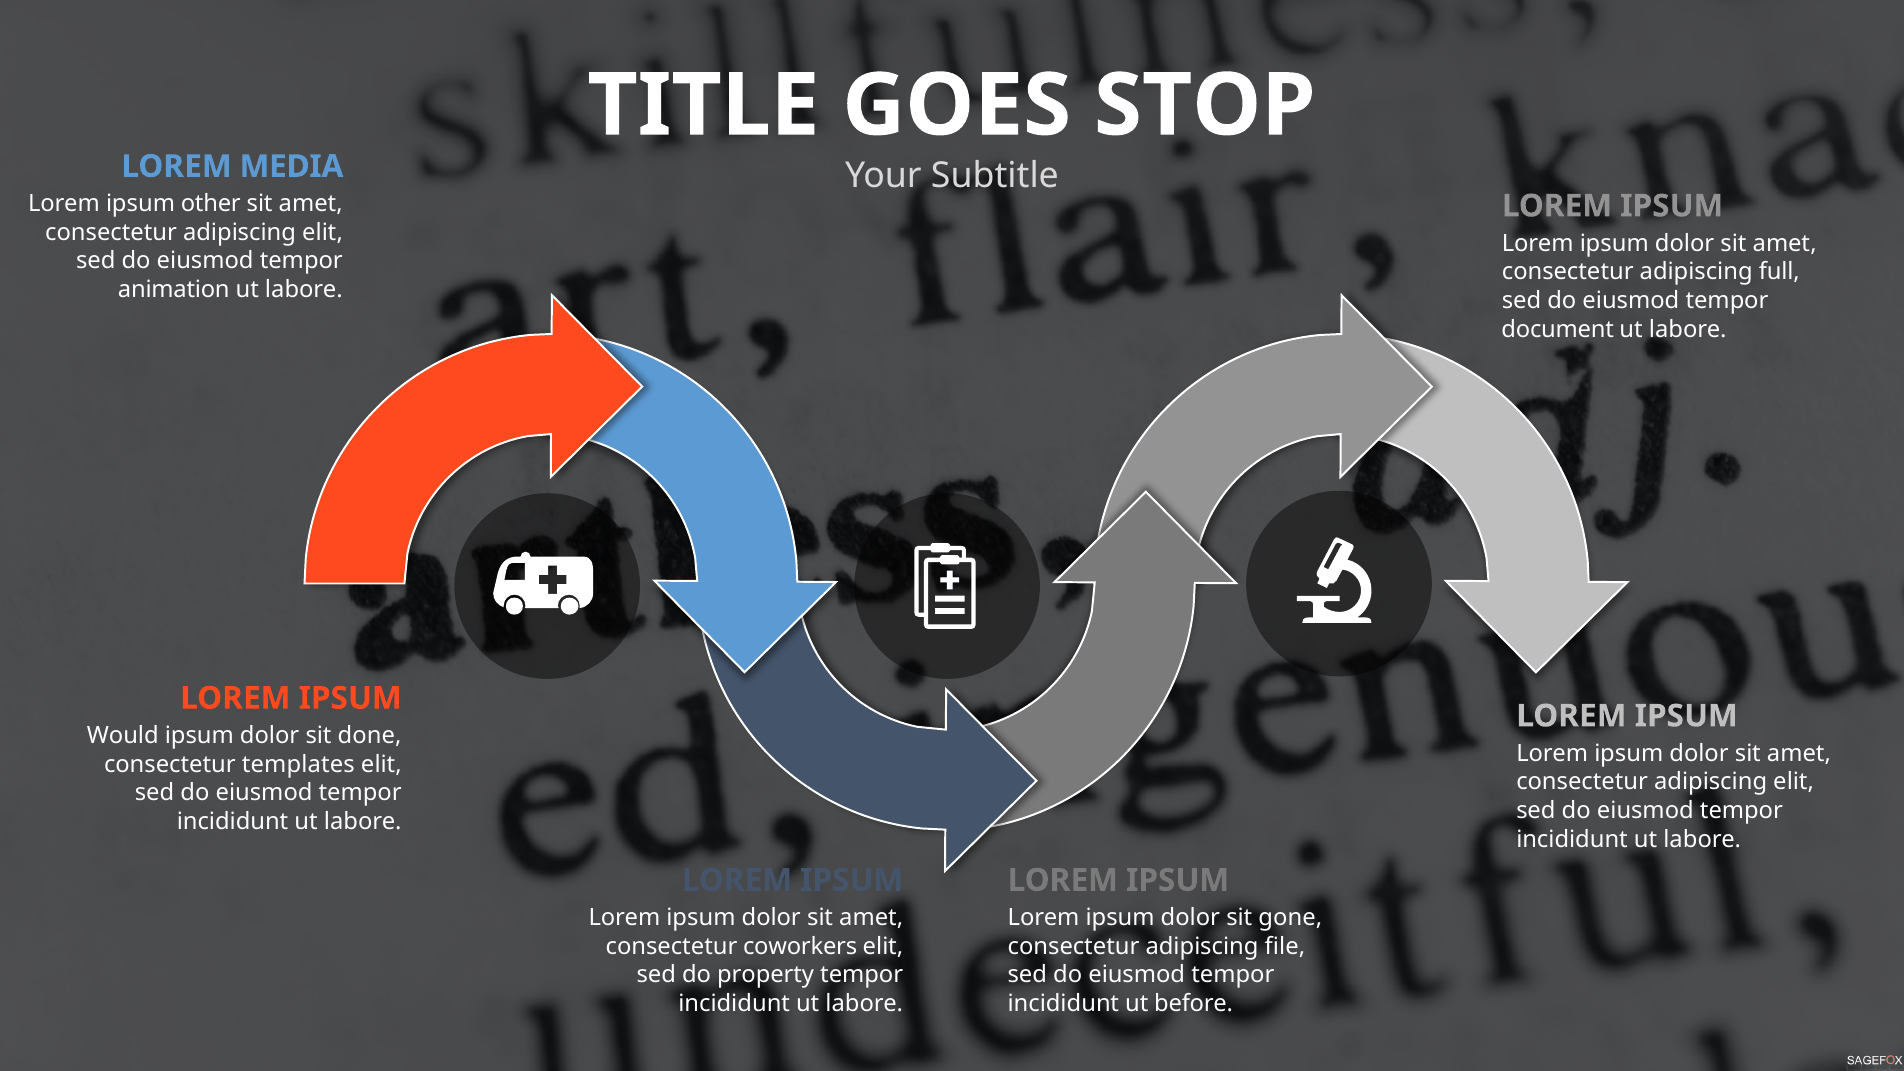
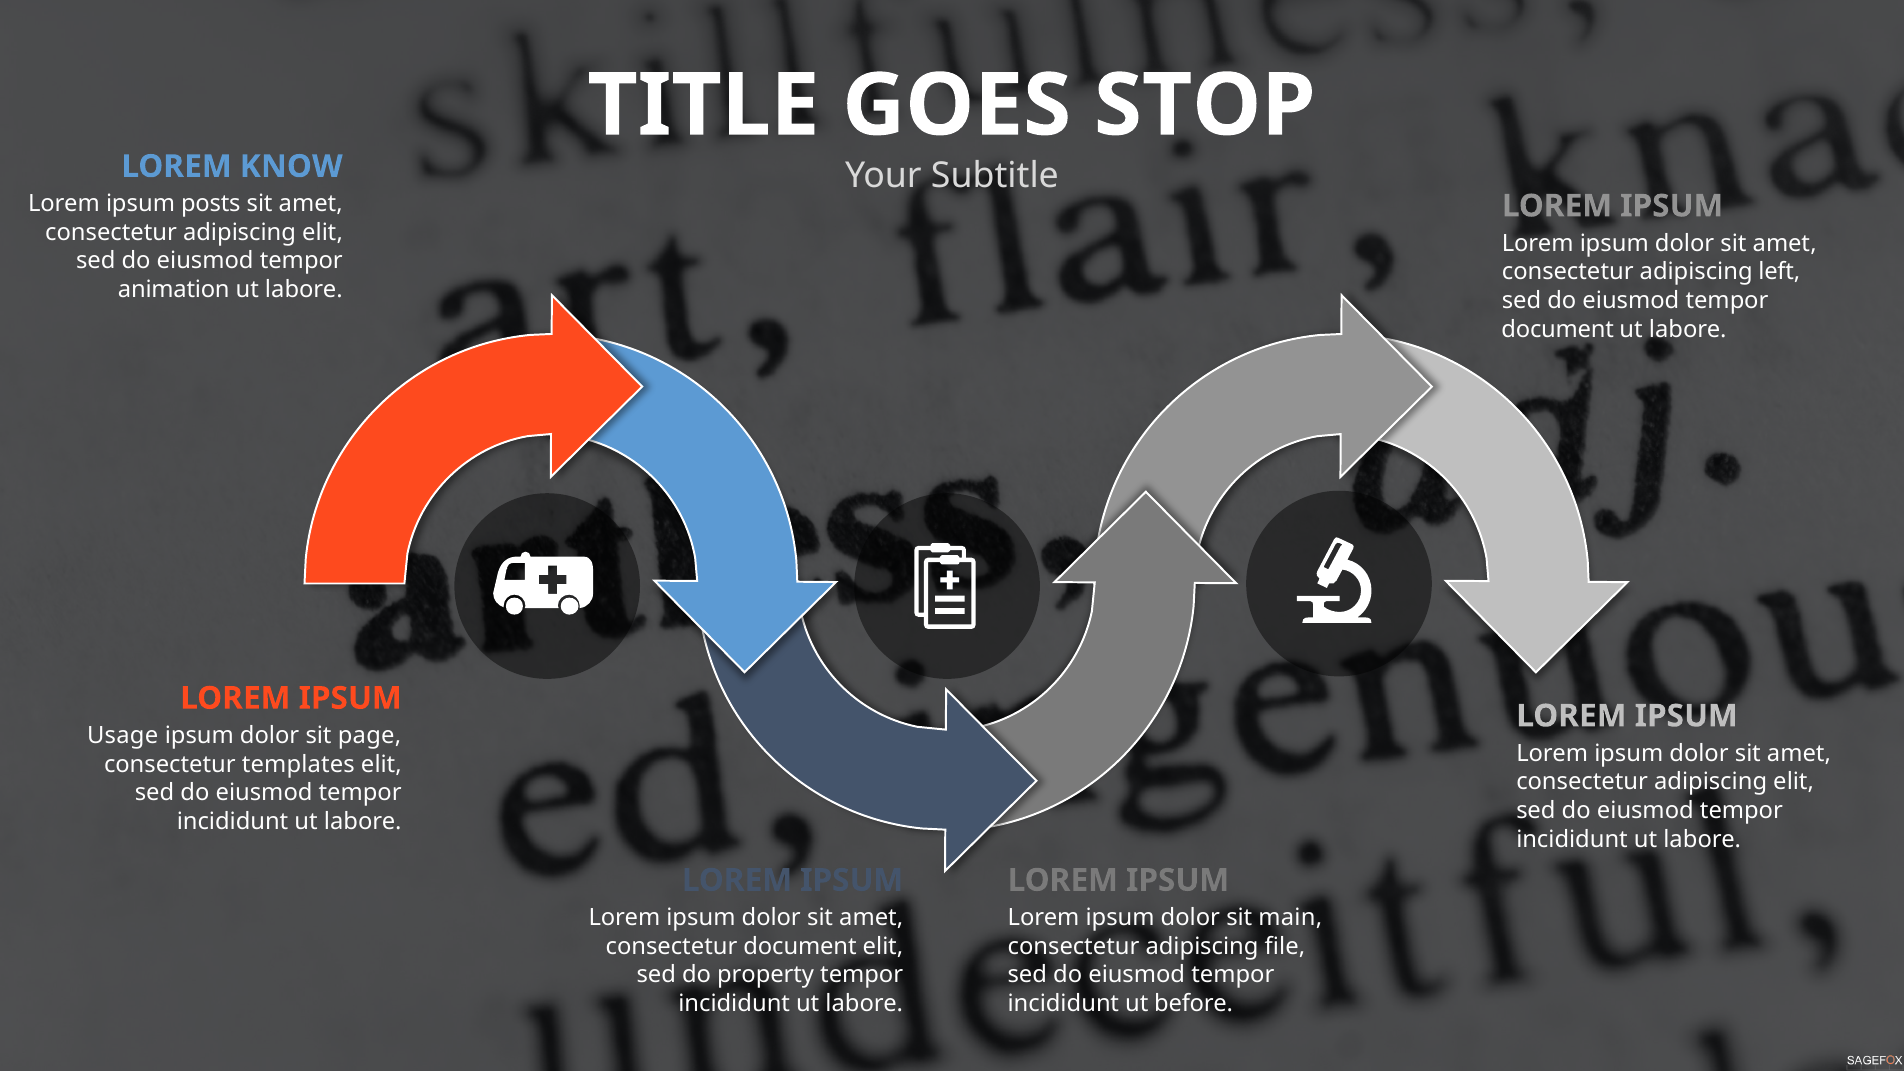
MEDIA: MEDIA -> KNOW (291, 166)
other: other -> posts (211, 204)
full: full -> left (1779, 272)
Would: Would -> Usage (123, 736)
done: done -> page (370, 736)
gone: gone -> main (1290, 918)
consectetur coworkers: coworkers -> document (800, 946)
